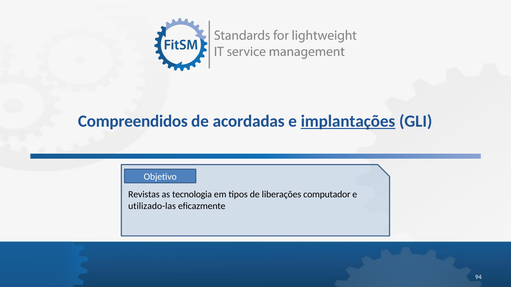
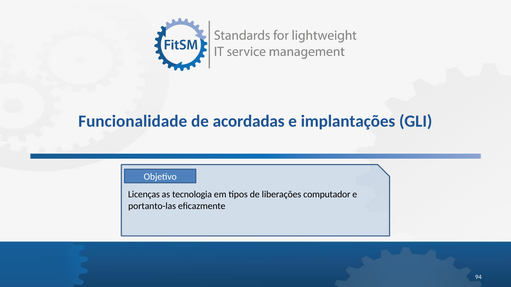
Compreendidos: Compreendidos -> Funcionalidade (133, 121)
implantações underline: present -> none (348, 121)
Revistas: Revistas -> Licenças (144, 195)
utilizado-las: utilizado-las -> portanto-las (152, 206)
